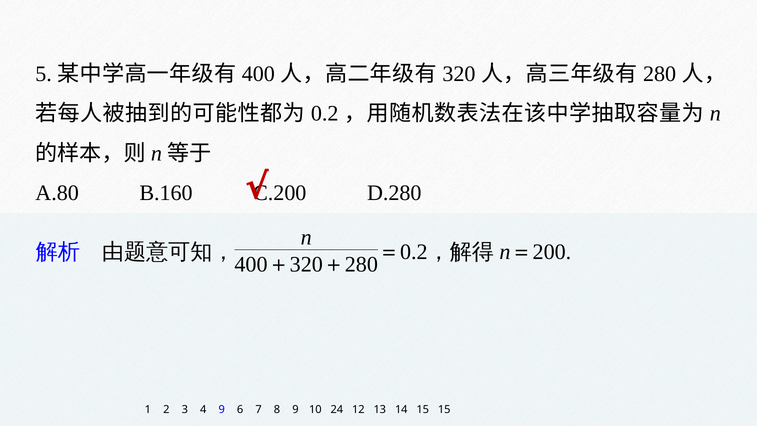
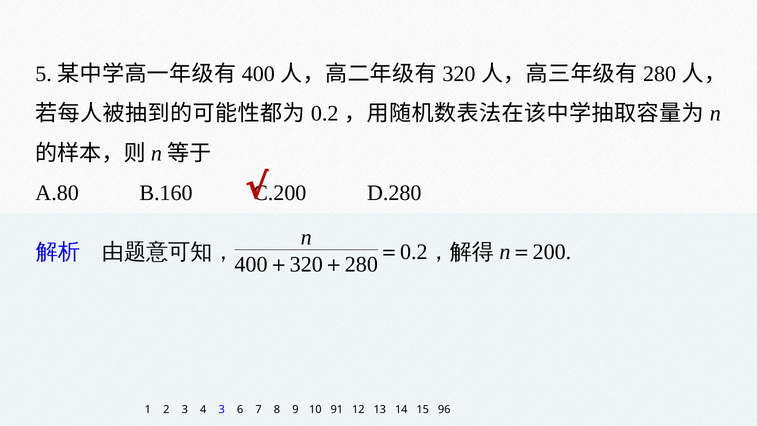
4 9: 9 -> 3 (222, 409)
24: 24 -> 91 (337, 409)
15 15: 15 -> 96 (444, 409)
